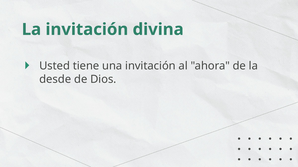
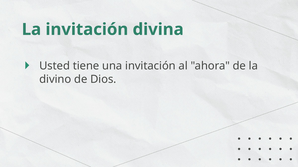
desde: desde -> divino (55, 80)
